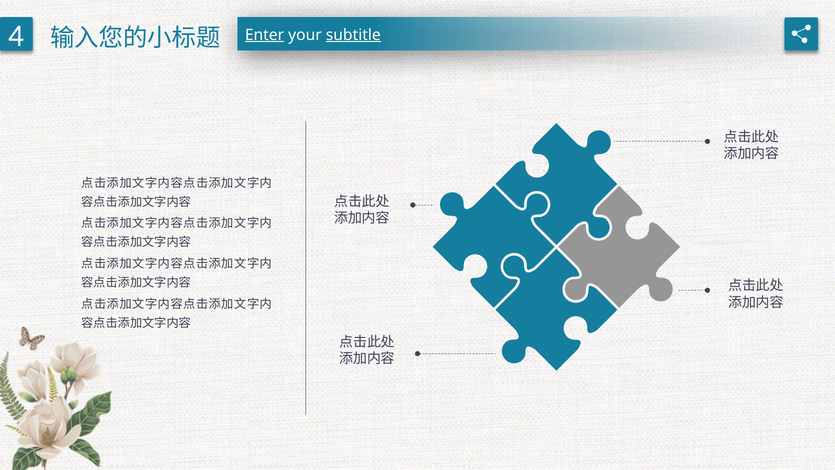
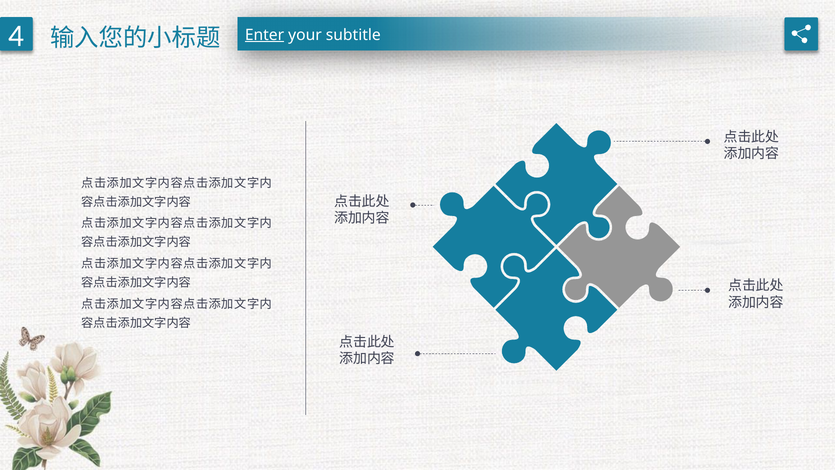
subtitle underline: present -> none (353, 35)
